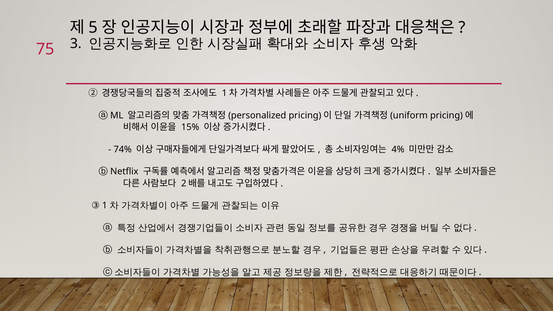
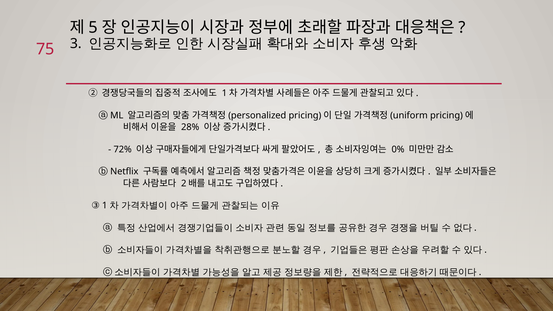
15%: 15% -> 28% (190, 127)
74%: 74% -> 72% (123, 149)
4%: 4% -> 0% (398, 149)
